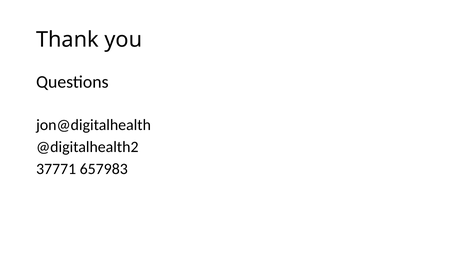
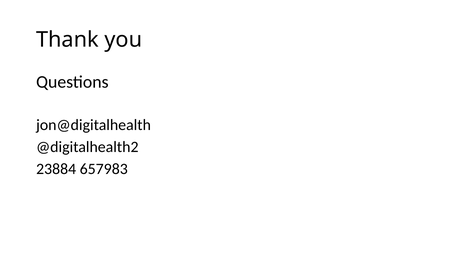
37771: 37771 -> 23884 (56, 169)
